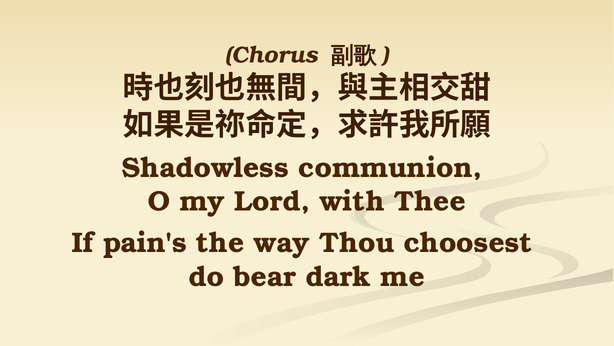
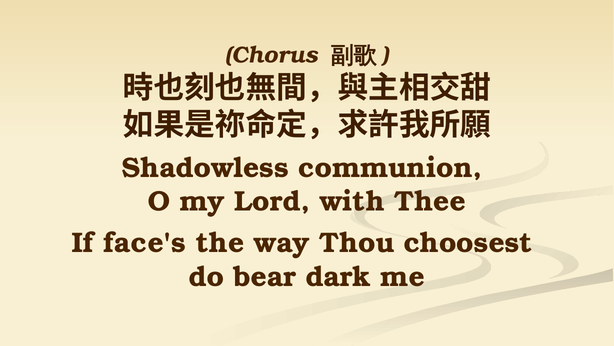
pain's: pain's -> face's (145, 243)
